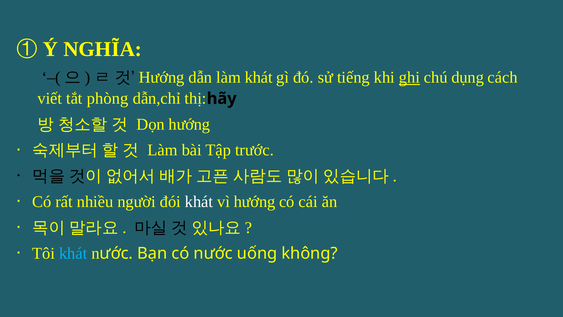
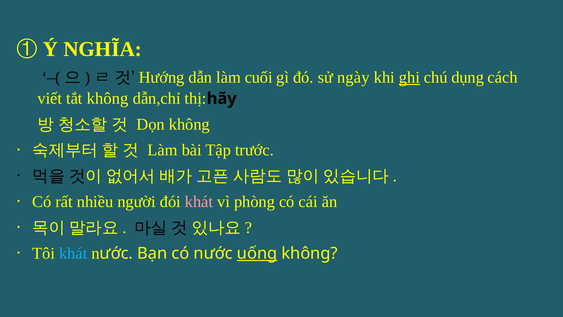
làm khát: khát -> cuối (259, 77)
tiếng: tiếng -> ngày (353, 77)
tắt phòng: phòng -> không (108, 98)
Dọn hướng: hướng -> không (189, 124)
khát colour: white -> pink (199, 202)
vì hướng: hướng -> phòng (255, 202)
uống underline: none -> present (257, 253)
